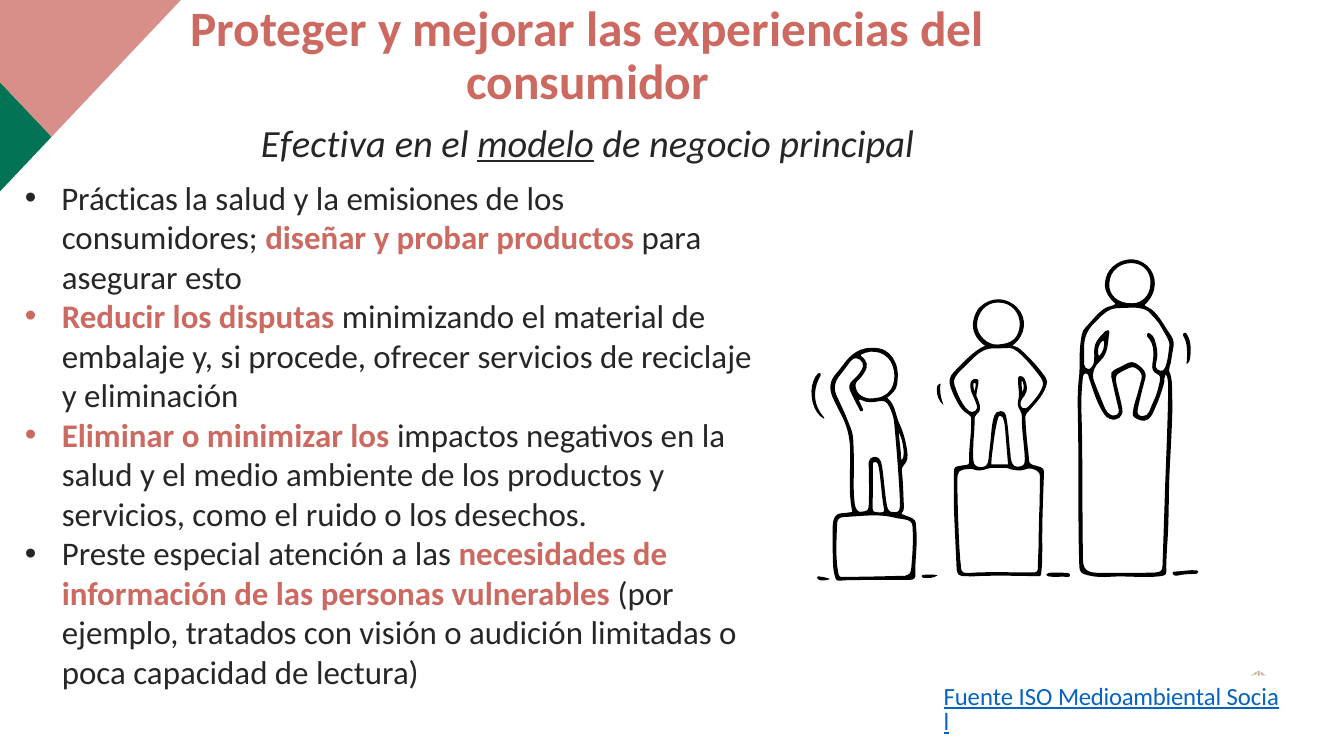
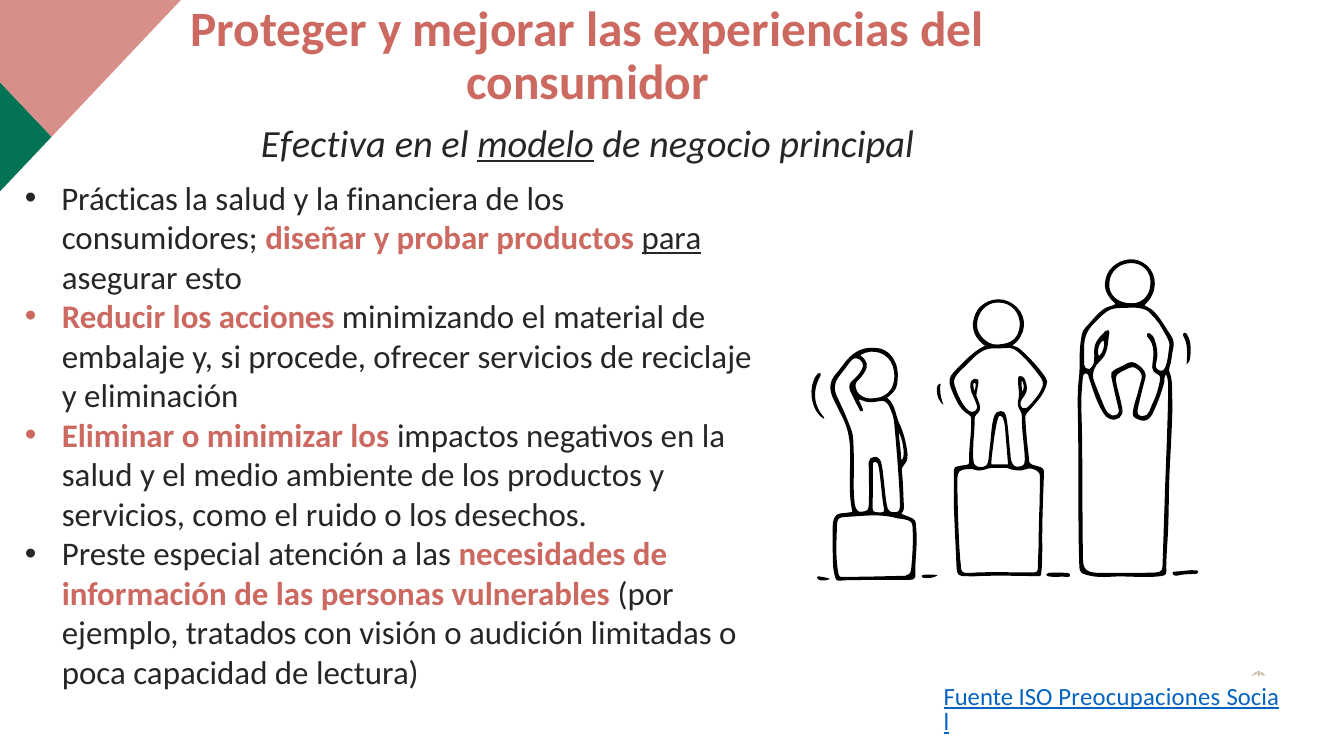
emisiones: emisiones -> financiera (412, 199)
para underline: none -> present (672, 239)
disputas: disputas -> acciones (277, 318)
Medioambiental: Medioambiental -> Preocupaciones (1139, 697)
